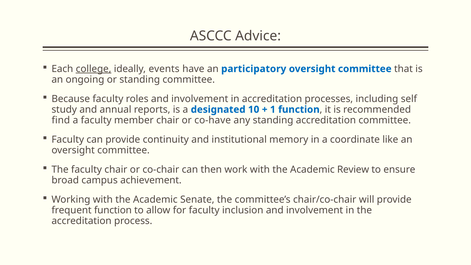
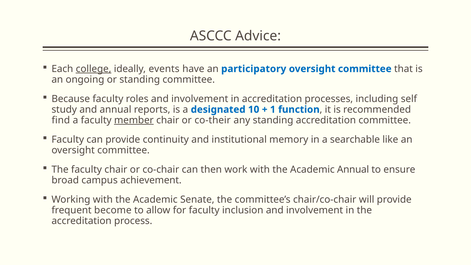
member underline: none -> present (134, 120)
co-have: co-have -> co-their (213, 120)
coordinate: coordinate -> searchable (355, 140)
Academic Review: Review -> Annual (353, 170)
frequent function: function -> become (113, 210)
